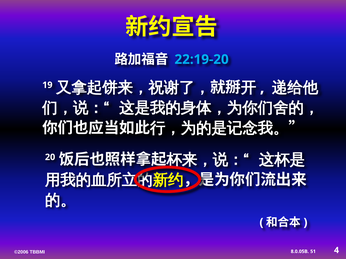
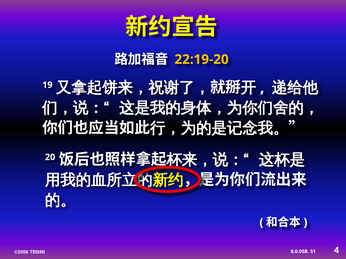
22:19-20 colour: light blue -> yellow (202, 60)
